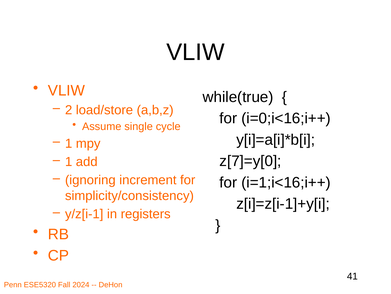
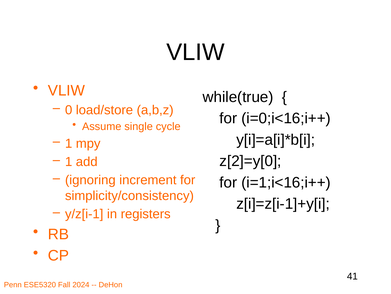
2: 2 -> 0 (69, 110)
z[7]=y[0: z[7]=y[0 -> z[2]=y[0 (250, 161)
